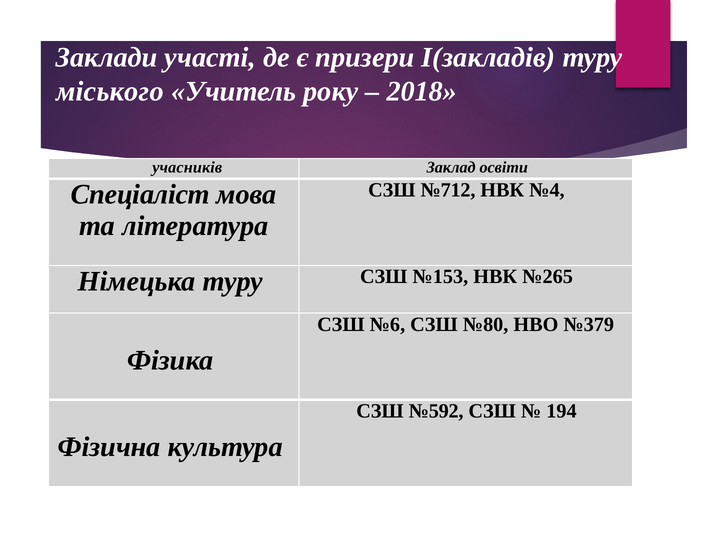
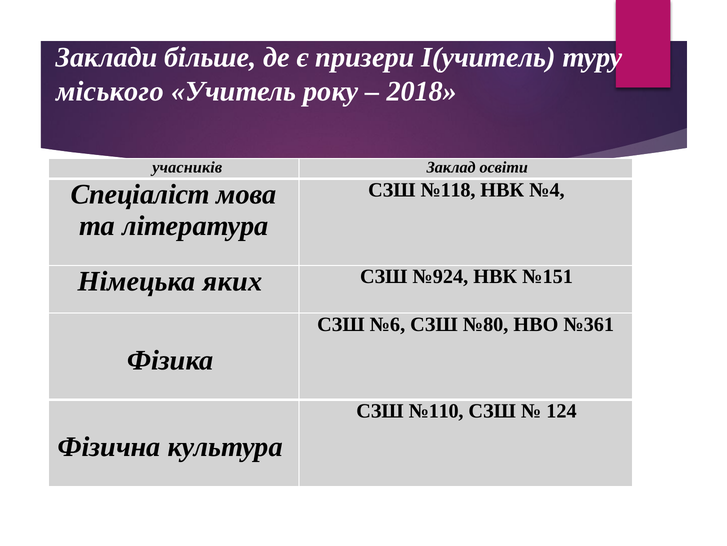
участі: участі -> більше (210, 57)
І(закладів: І(закладів -> І(учитель (488, 57)
№712: №712 -> №118 (448, 190)
Німецька туру: туру -> яких (232, 281)
№153: №153 -> №924 (440, 276)
№265: №265 -> №151 (548, 276)
№379: №379 -> №361 (589, 324)
№592: №592 -> №110 (436, 411)
194: 194 -> 124 (561, 411)
